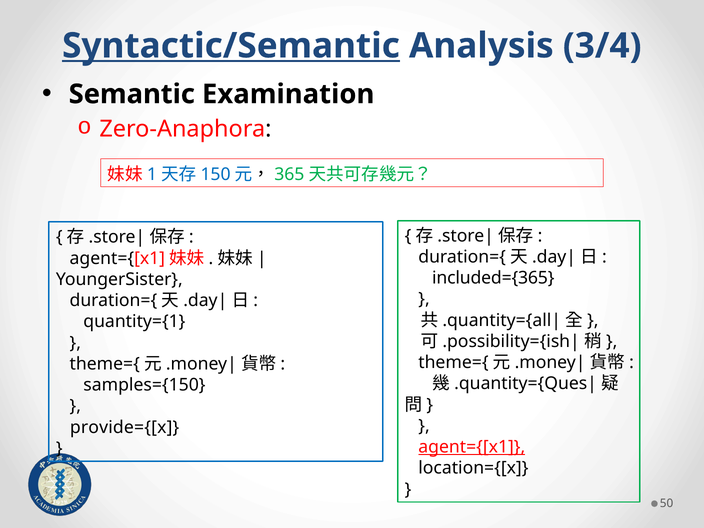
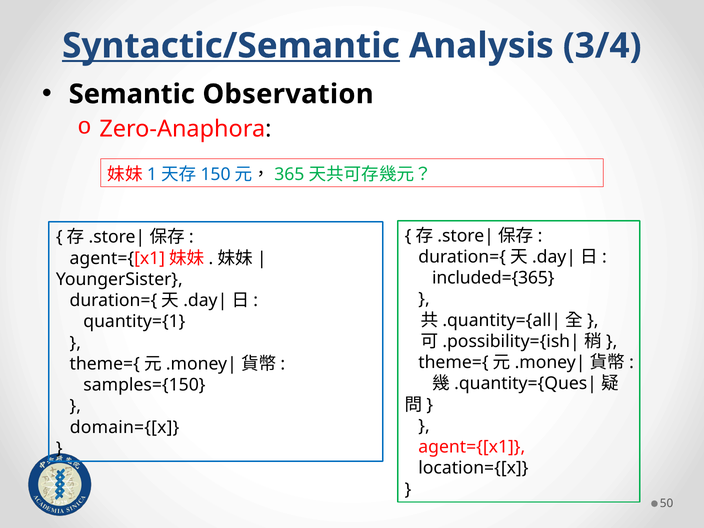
Examination: Examination -> Observation (288, 94)
provide={[x: provide={[x -> domain={[x (125, 427)
agent={[x1 underline: present -> none (472, 447)
